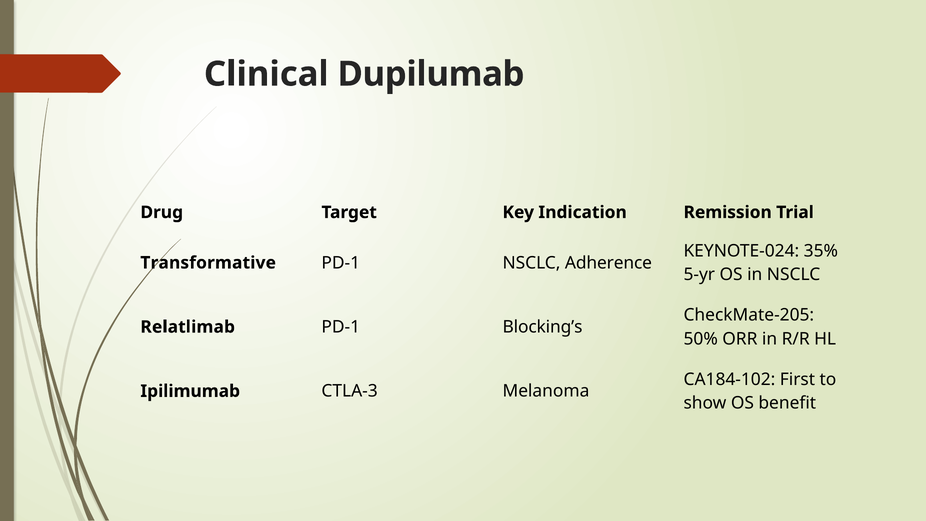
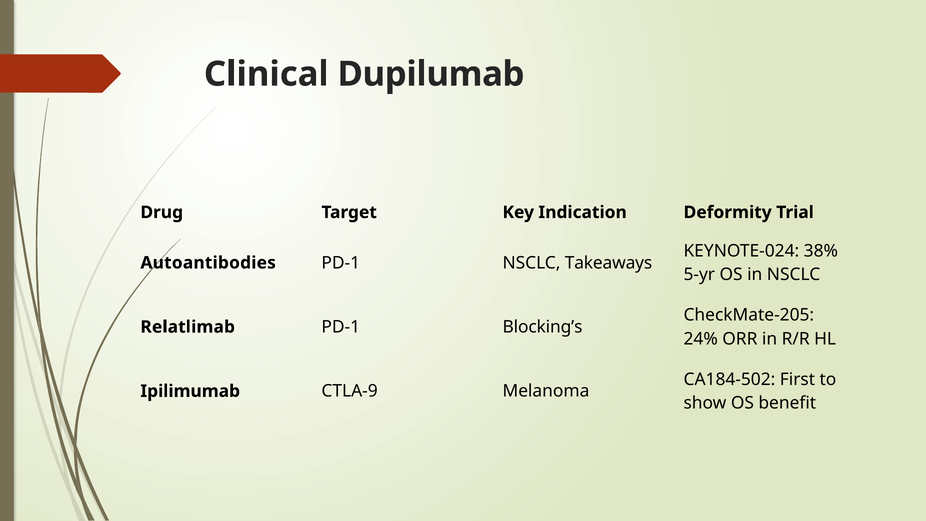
Remission: Remission -> Deformity (728, 212)
35%: 35% -> 38% (821, 251)
Transformative: Transformative -> Autoantibodies (208, 263)
Adherence: Adherence -> Takeaways (609, 263)
50%: 50% -> 24% (701, 339)
CA184-102: CA184-102 -> CA184-502 (729, 379)
CTLA-3: CTLA-3 -> CTLA-9 (350, 391)
